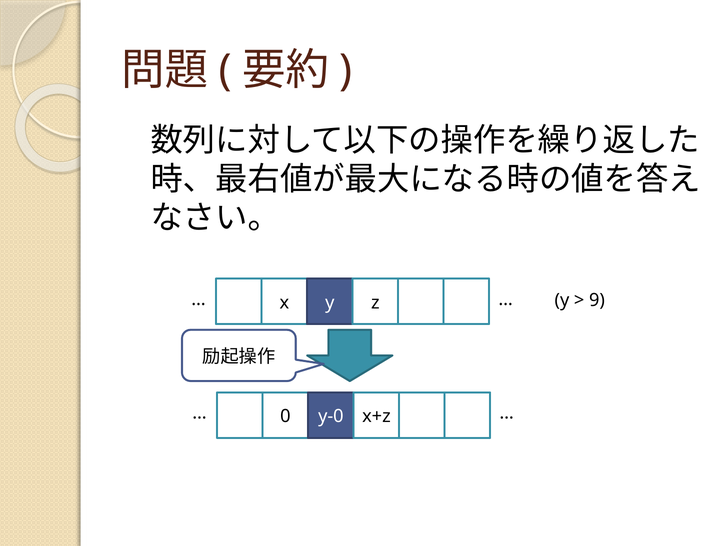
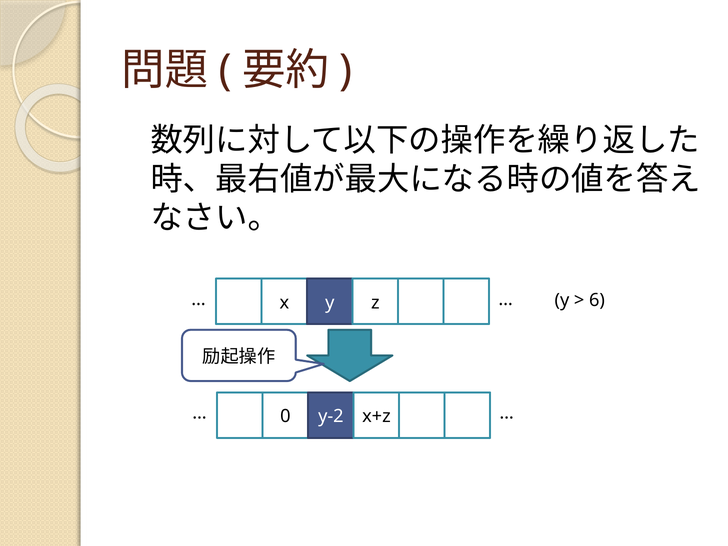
9: 9 -> 6 (597, 300)
y-0: y-0 -> y-2 (331, 416)
